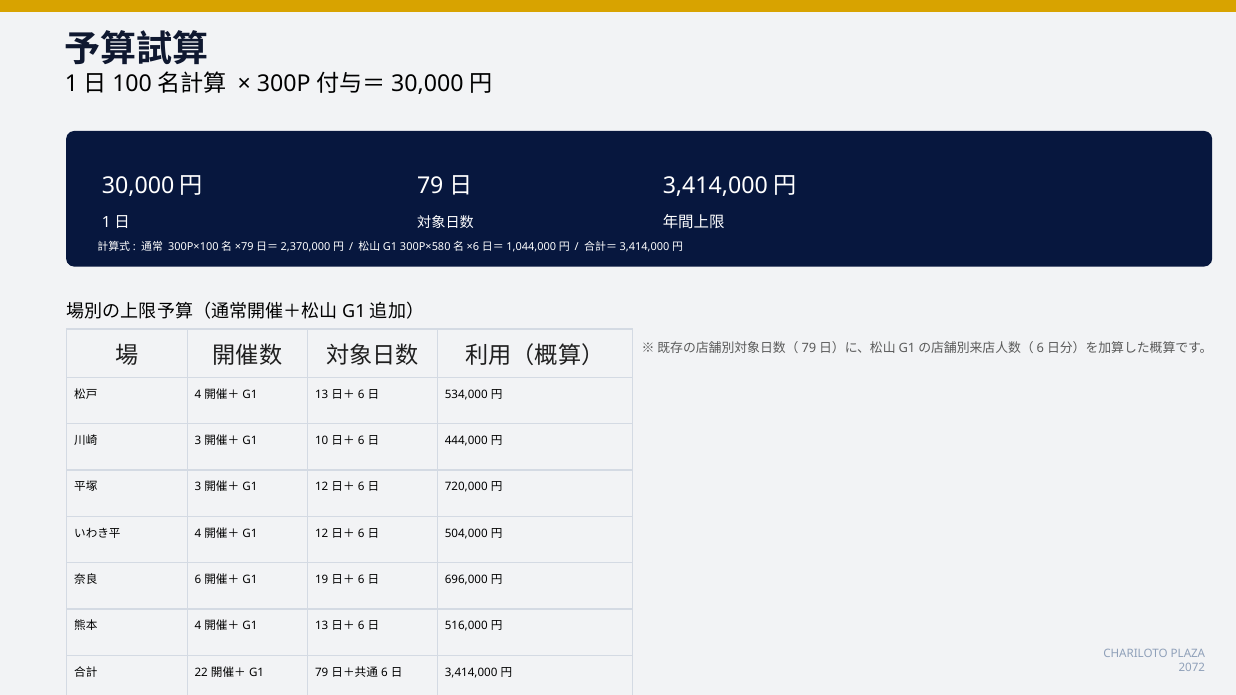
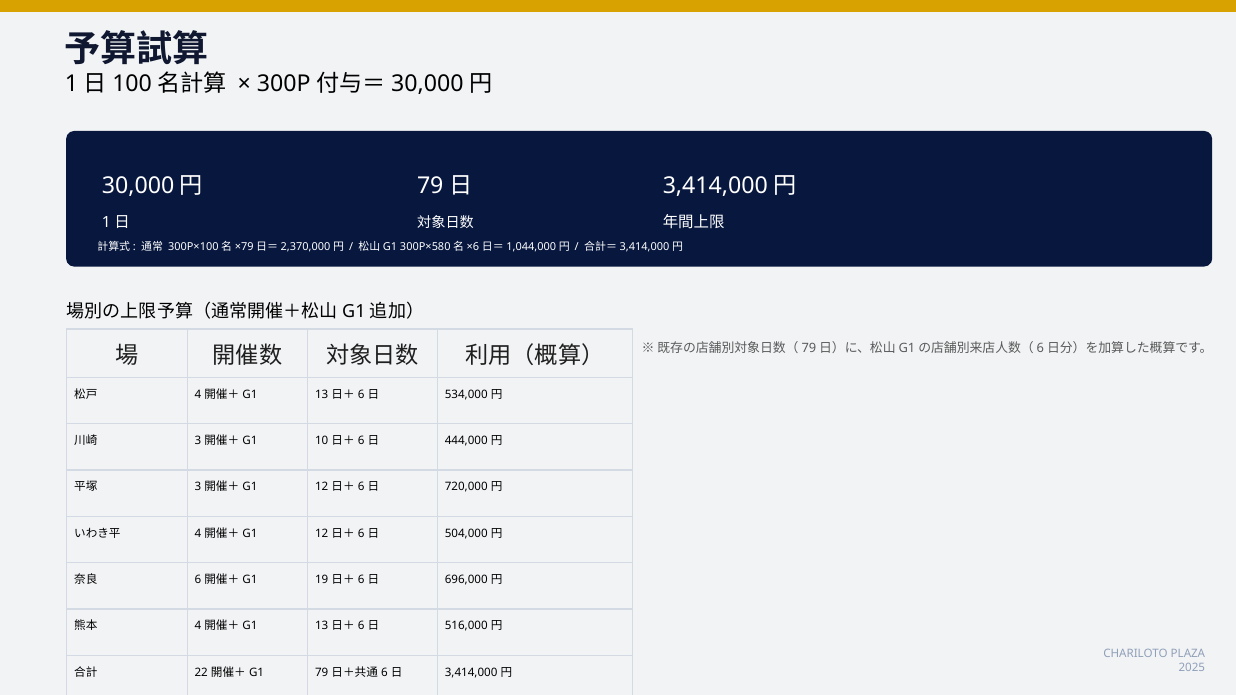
2072: 2072 -> 2025 (1192, 668)
